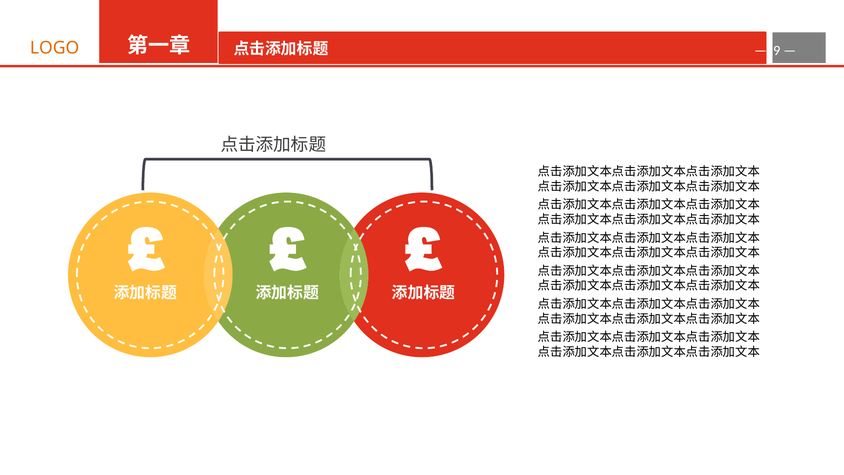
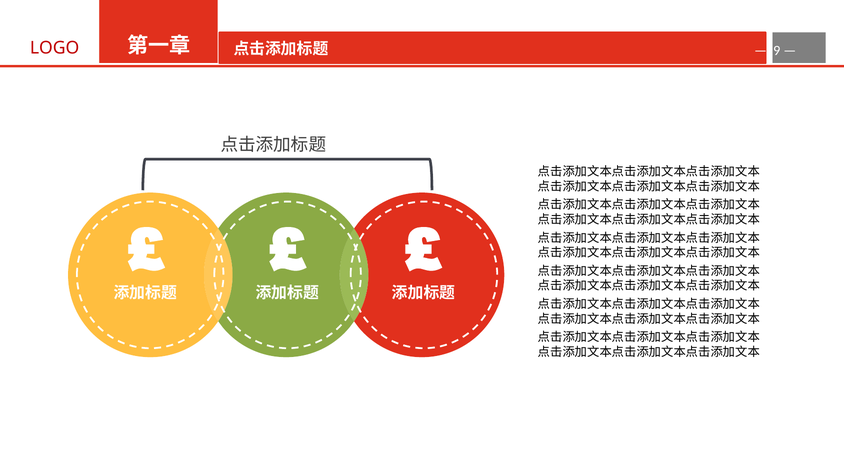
LOGO colour: orange -> red (55, 48)
